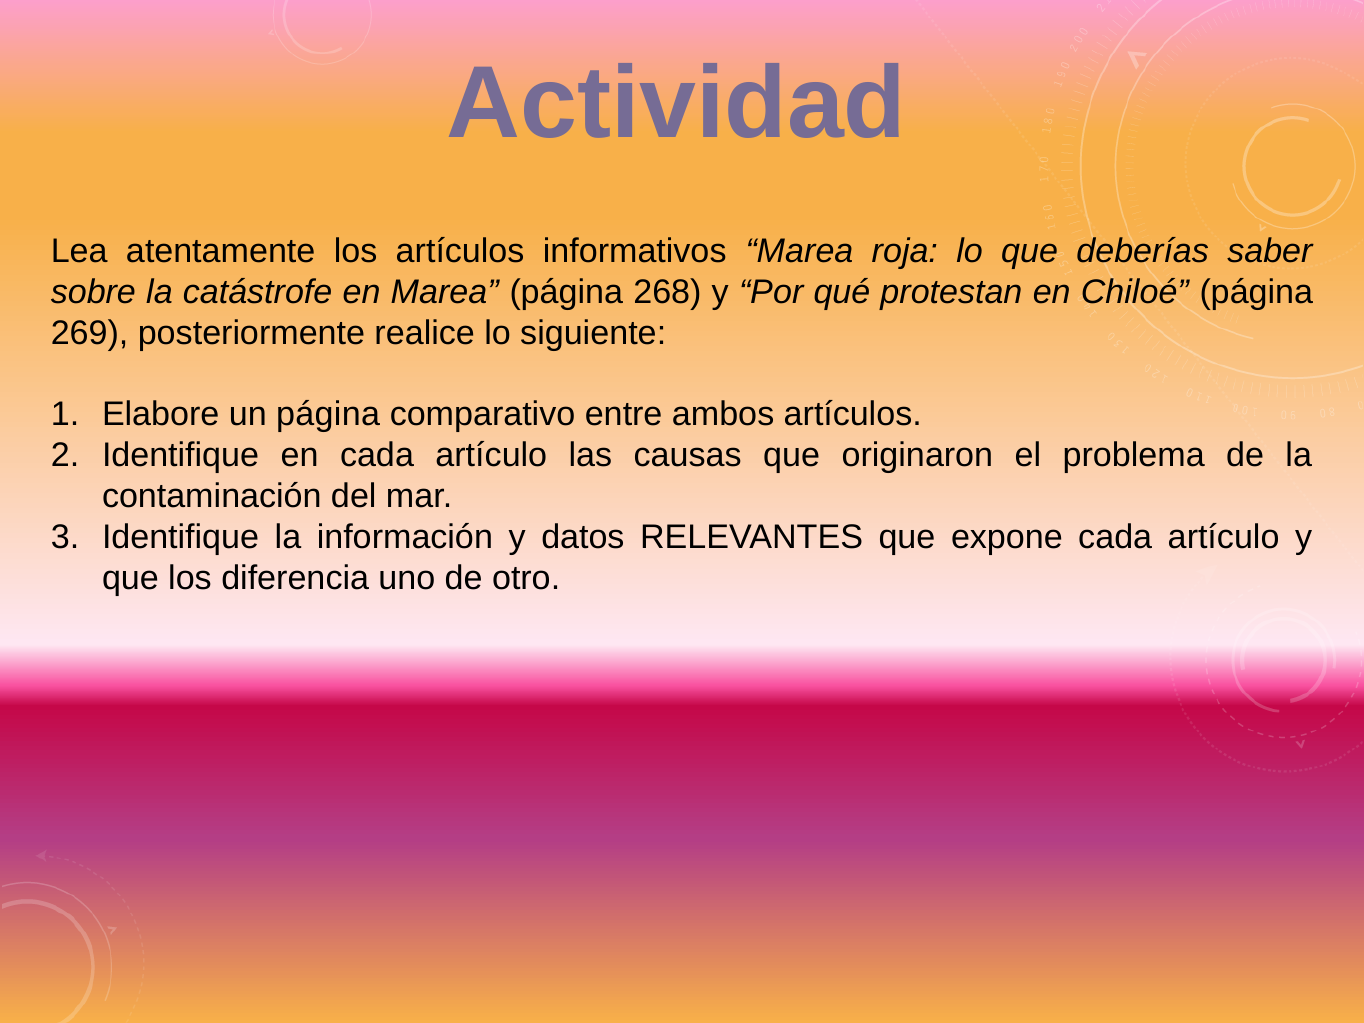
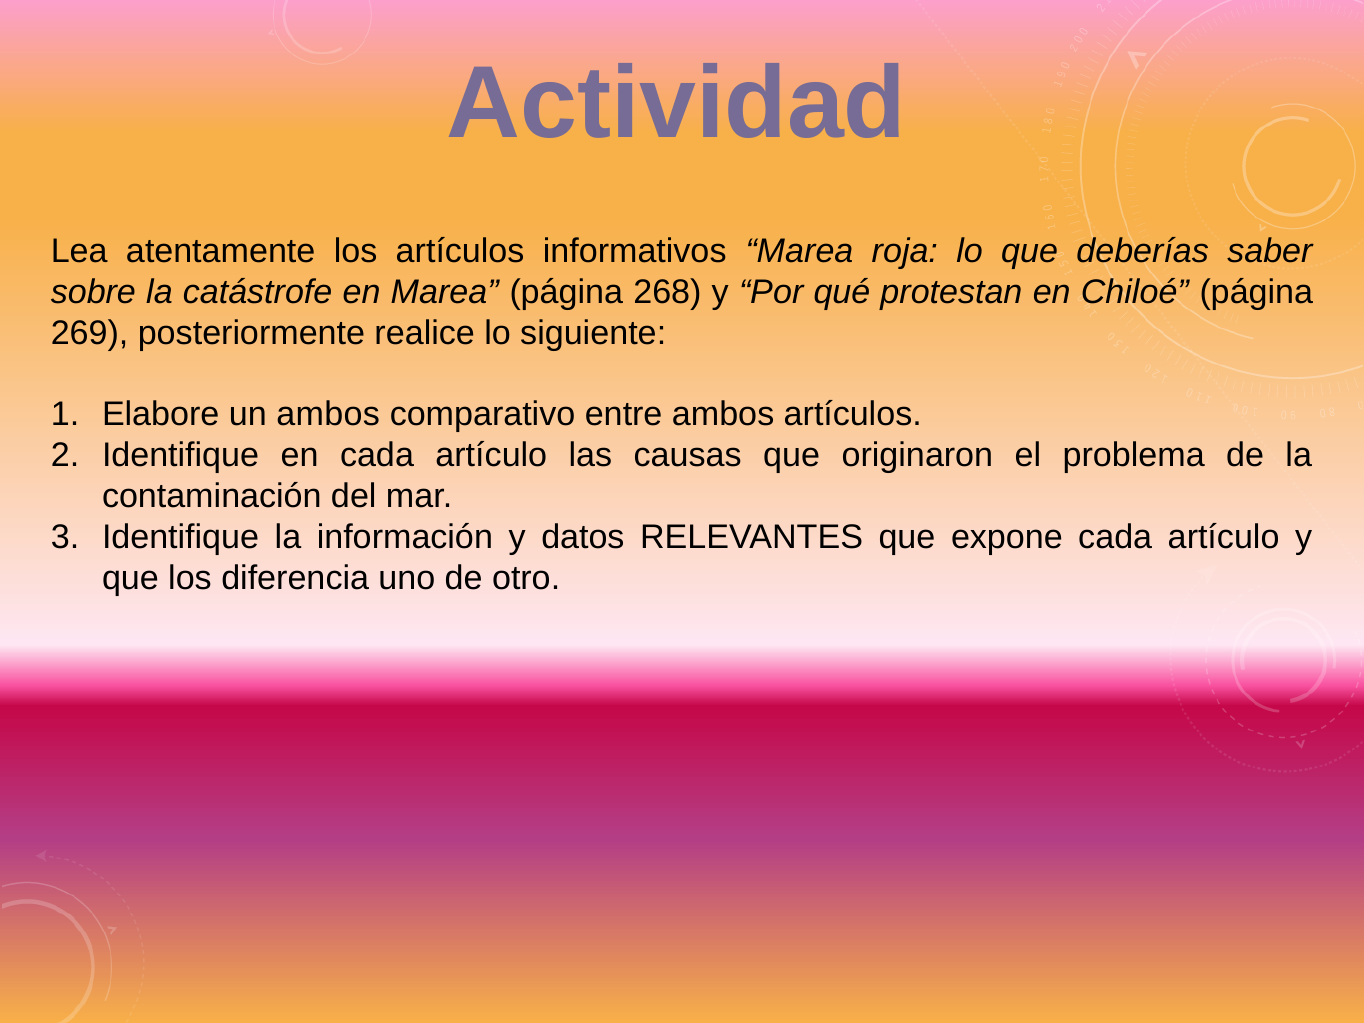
un página: página -> ambos (328, 415)
